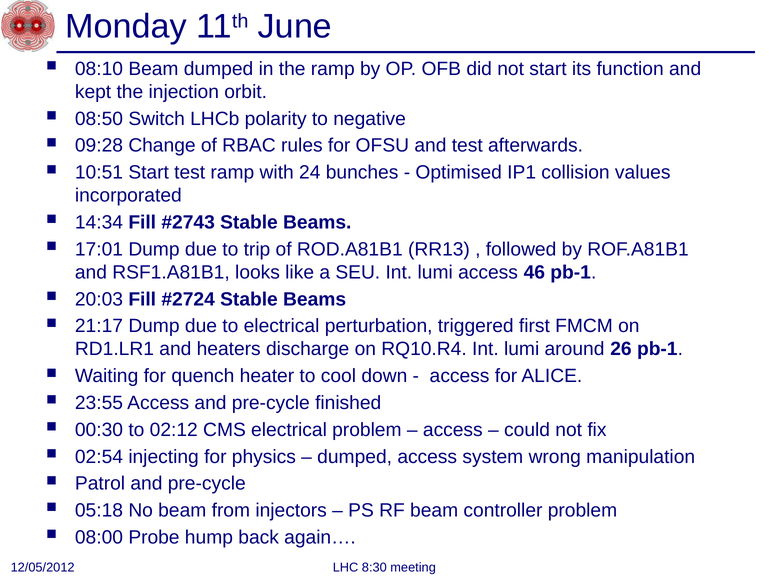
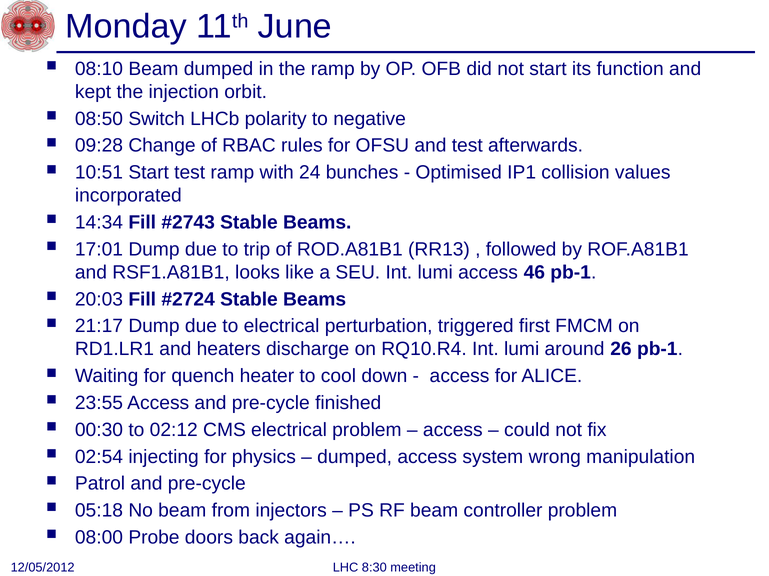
hump: hump -> doors (209, 538)
